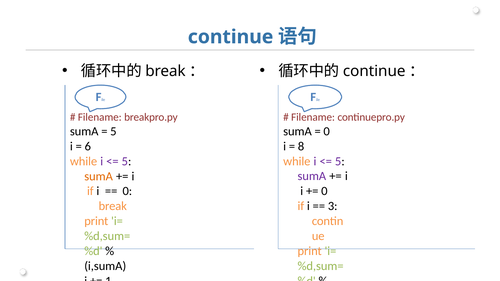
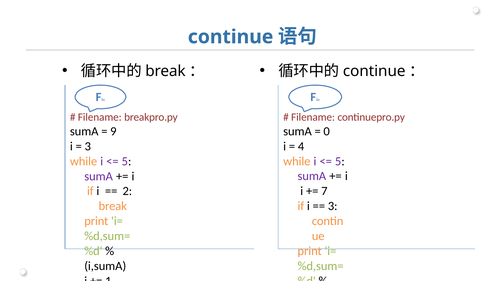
5: 5 -> 9 (113, 131)
8: 8 -> 4 (301, 146)
6: 6 -> 3 (88, 146)
sumA colour: orange -> purple (99, 176)
0: 0 -> 7 (324, 191)
0: 0 -> 2 (127, 191)
